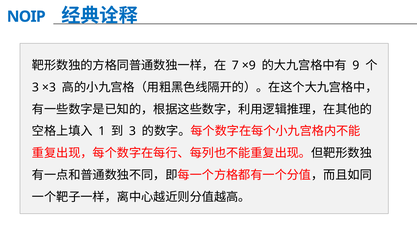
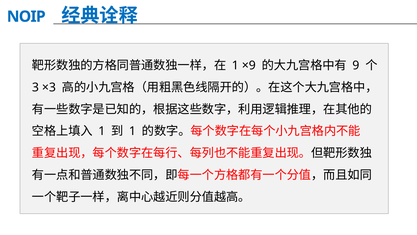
7: 7 -> 1 (235, 65)
3: 3 -> 1 (132, 131)
